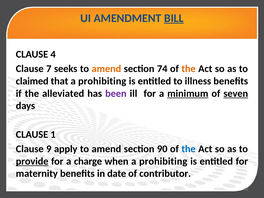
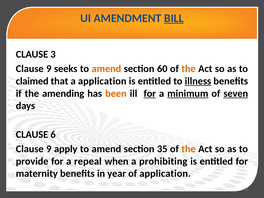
4: 4 -> 3 (53, 54)
7: 7 -> 9 (49, 69)
74: 74 -> 60 (162, 69)
that a prohibiting: prohibiting -> application (102, 81)
illness underline: none -> present (198, 81)
alleviated: alleviated -> amending (63, 93)
been colour: purple -> orange (116, 93)
for underline: none -> present (150, 93)
1: 1 -> 6 (53, 135)
90: 90 -> 35 (162, 149)
the colour: blue -> orange (189, 149)
provide underline: present -> none (32, 161)
charge: charge -> repeal (88, 161)
date: date -> year (117, 174)
of contributor: contributor -> application (165, 174)
